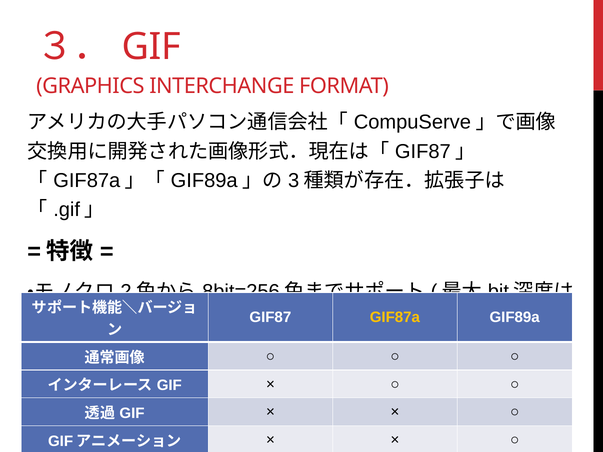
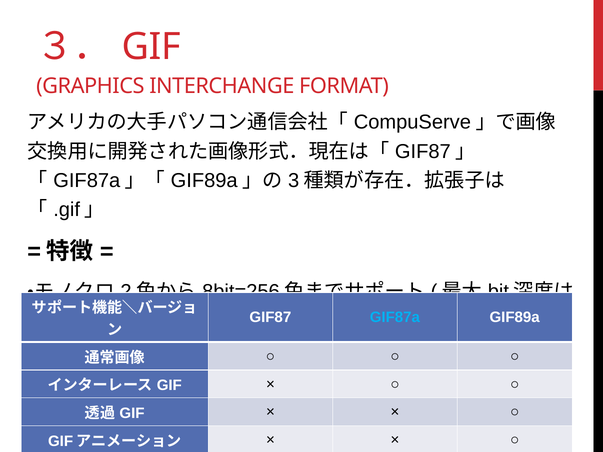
GIF87a colour: yellow -> light blue (395, 318)
